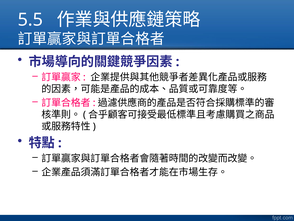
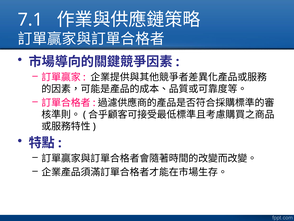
5.5: 5.5 -> 7.1 (30, 20)
